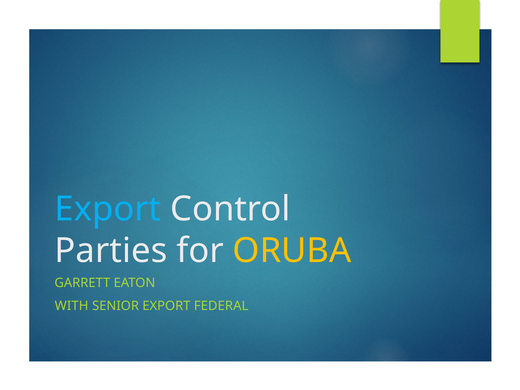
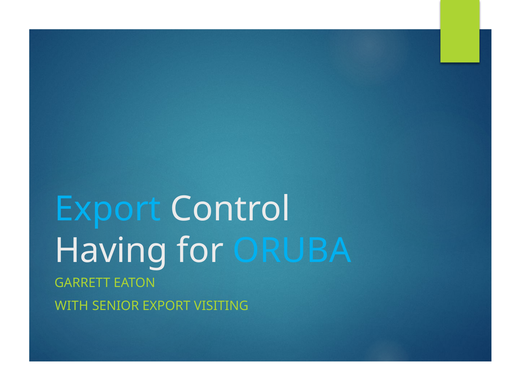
Parties: Parties -> Having (111, 251)
ORUBA colour: yellow -> light blue (292, 251)
FEDERAL: FEDERAL -> VISITING (221, 306)
